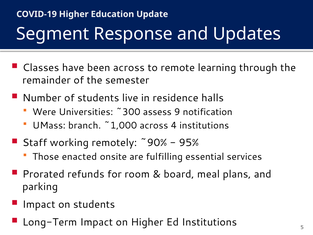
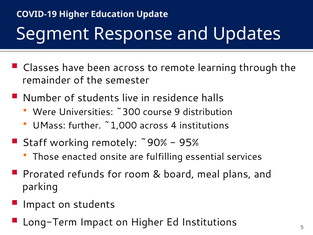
assess: assess -> course (157, 112)
notification: notification -> distribution (208, 112)
branch: branch -> further (85, 125)
